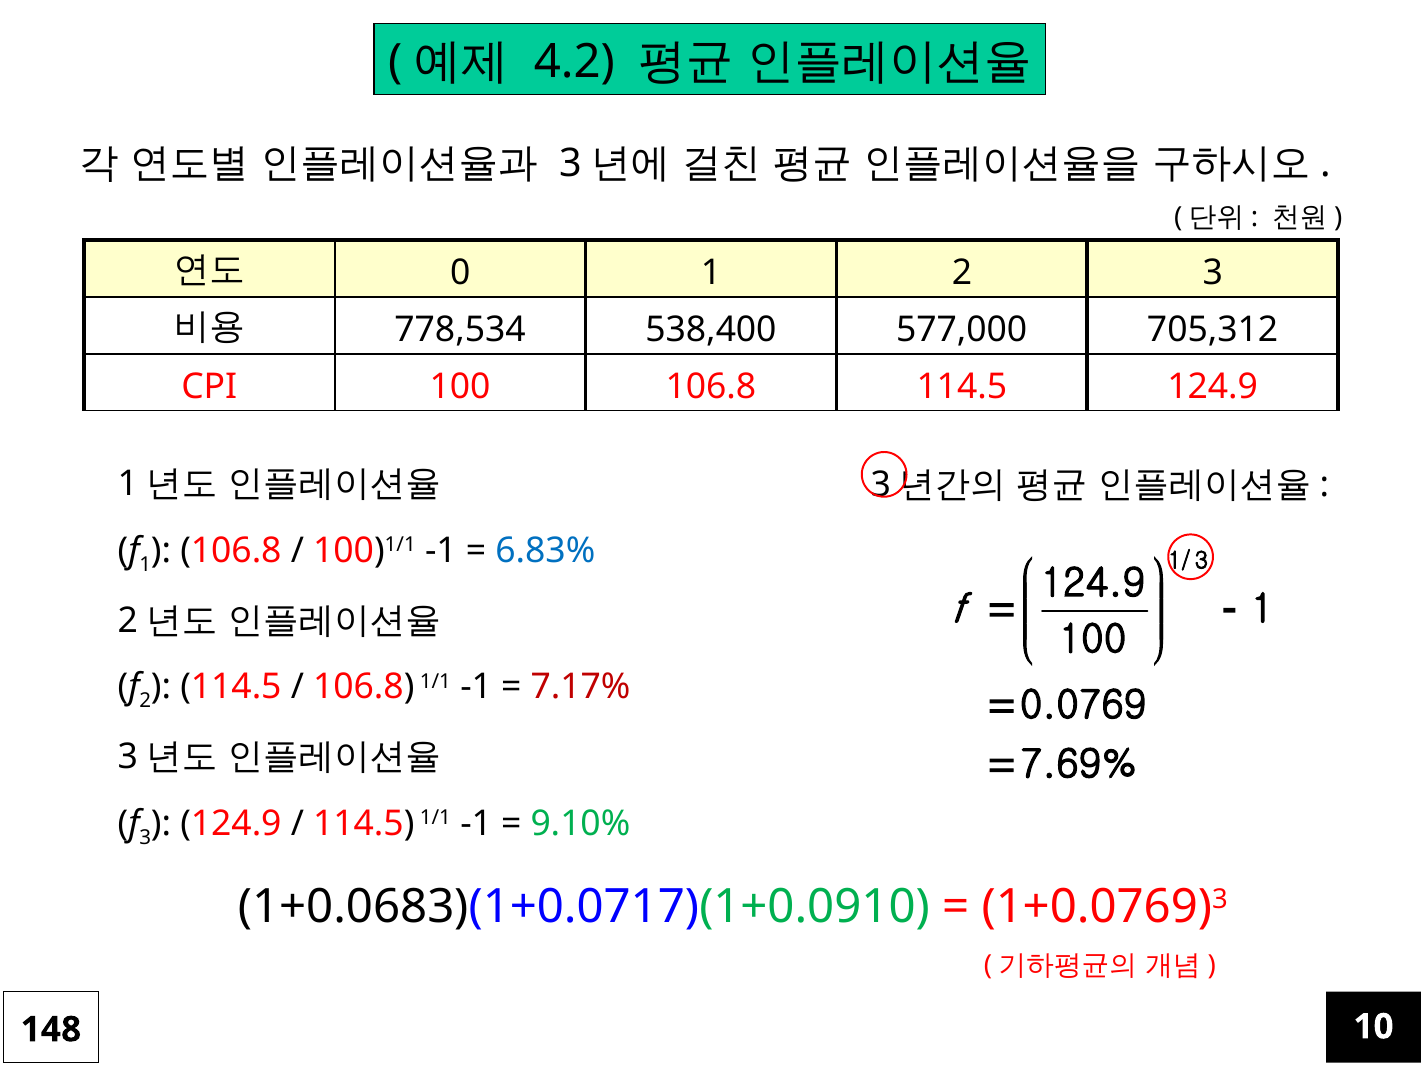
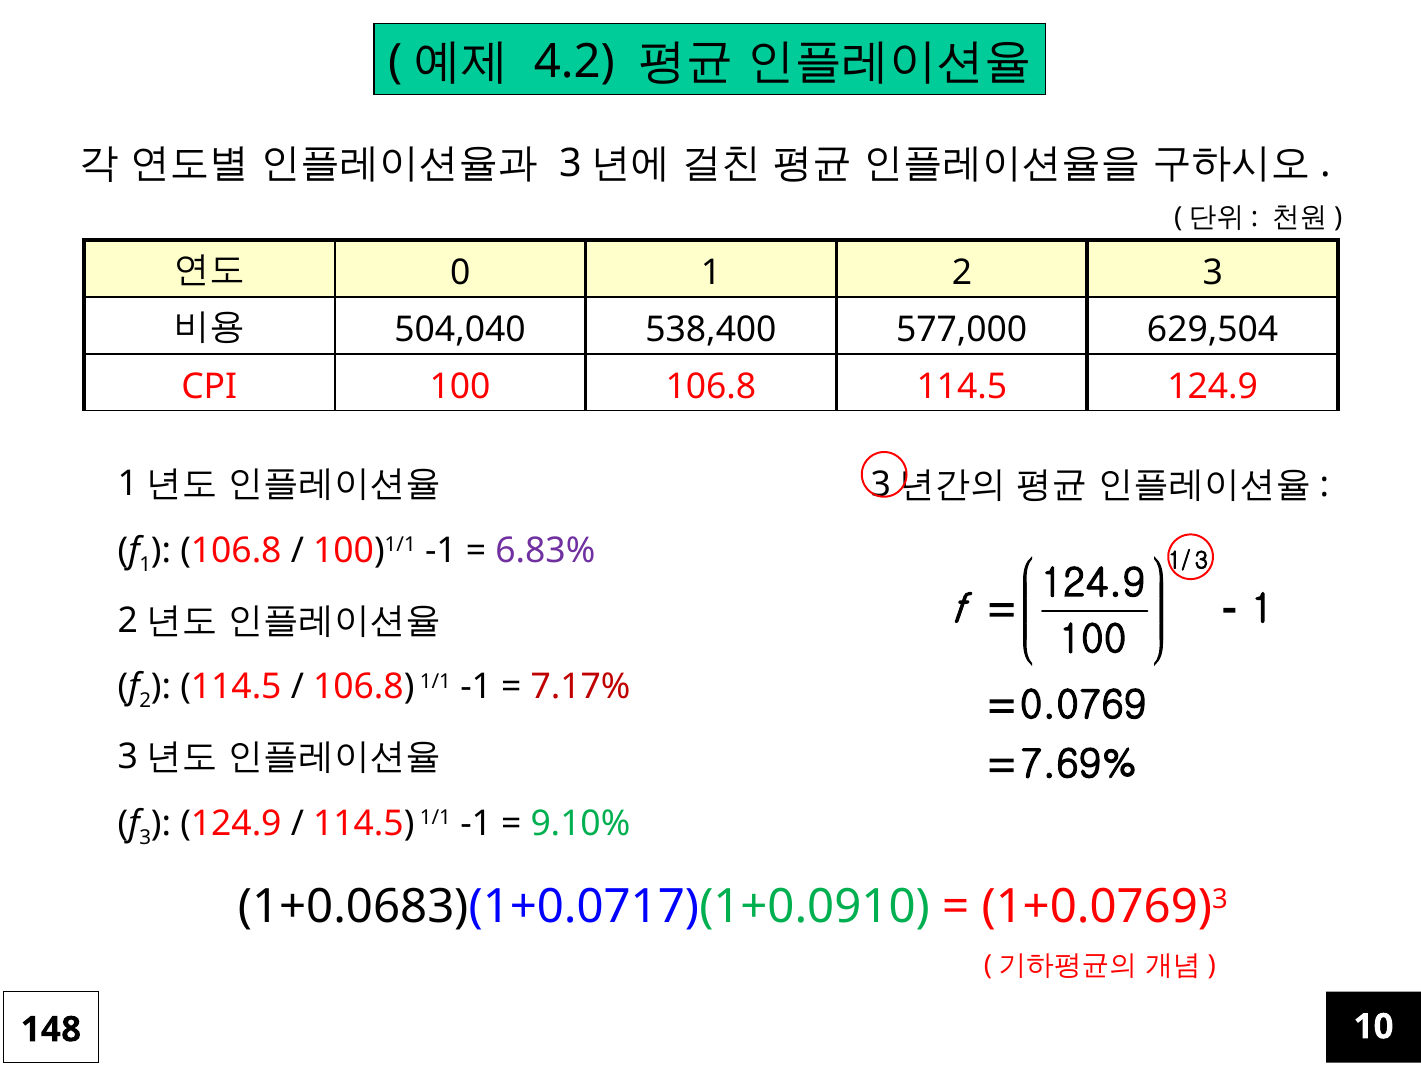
778,534: 778,534 -> 504,040 (460, 330)
705,312: 705,312 -> 629,504 (1213, 330)
6.83% colour: blue -> purple (545, 551)
